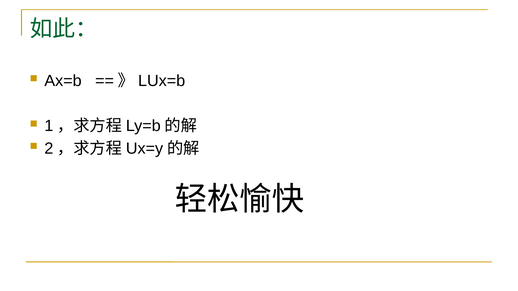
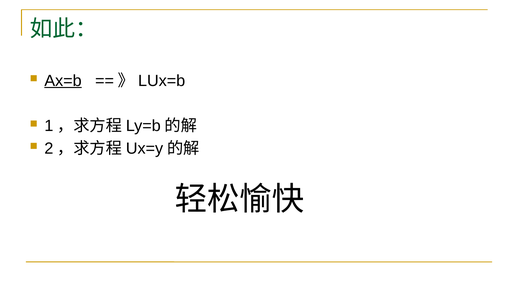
Ax=b underline: none -> present (63, 81)
